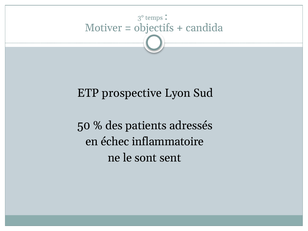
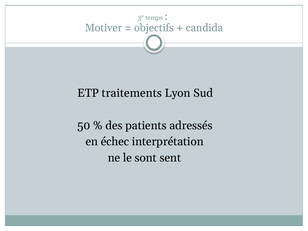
prospective: prospective -> traitements (132, 93)
inflammatoire: inflammatoire -> interprétation (168, 142)
